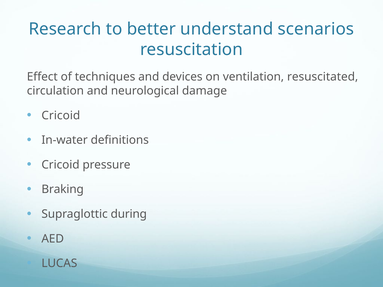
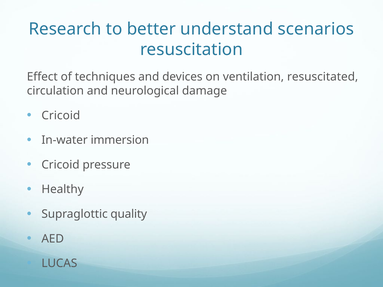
definitions: definitions -> immersion (120, 140)
Braking: Braking -> Healthy (63, 190)
during: during -> quality (129, 214)
